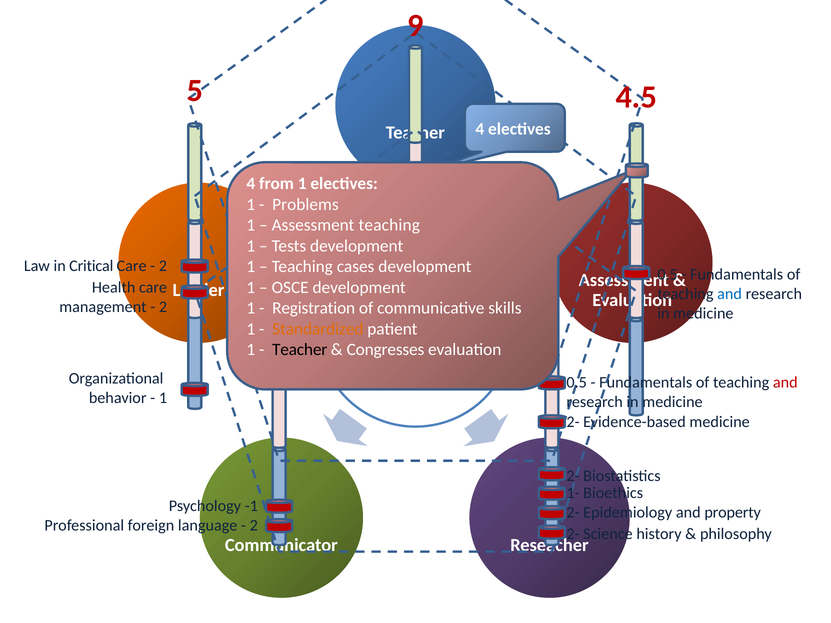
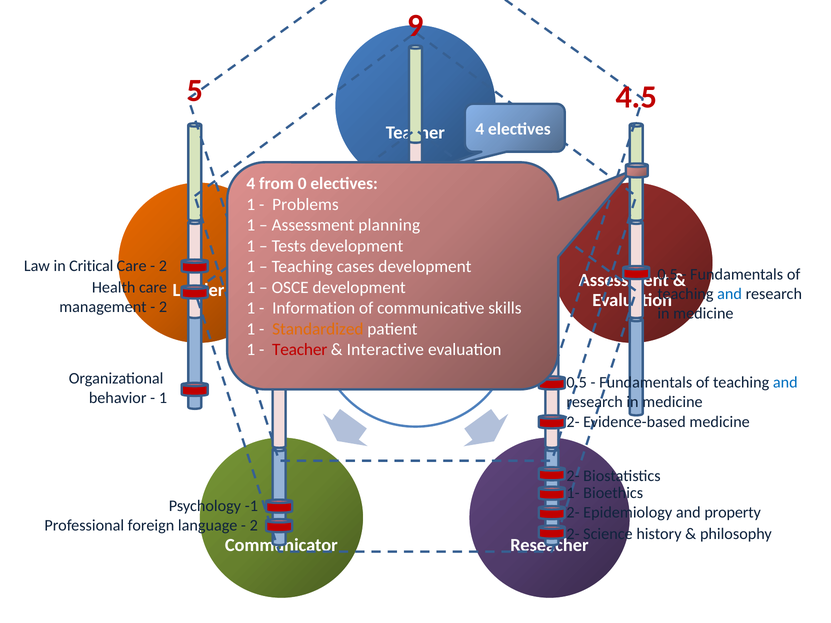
from 1: 1 -> 0 (302, 184)
teaching: teaching -> planning (389, 225)
Registration: Registration -> Information (314, 308)
Teacher colour: black -> red (300, 350)
Congresses: Congresses -> Interactive (385, 350)
and colour: red -> blue (785, 383)
